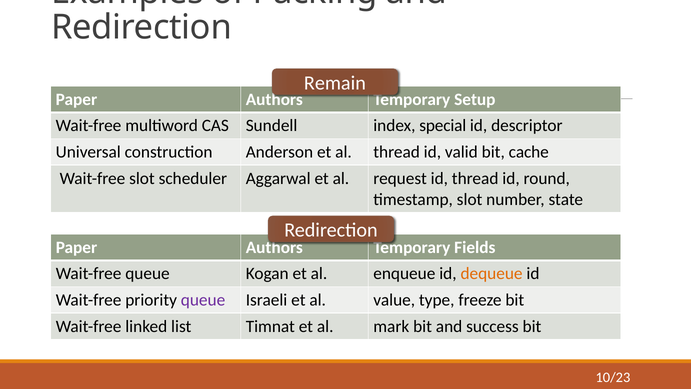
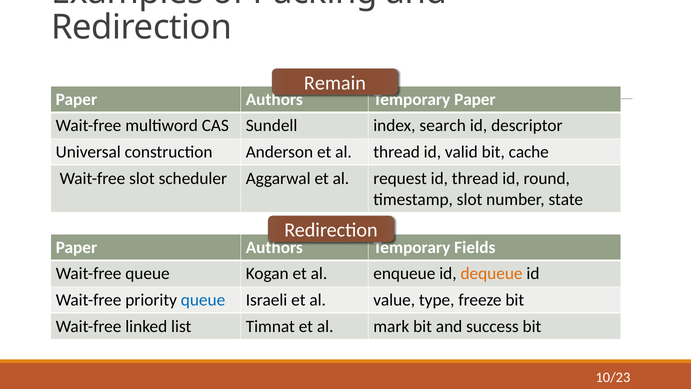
Setup: Setup -> Paper (475, 99)
special: special -> search (443, 126)
queue colour: purple -> blue (203, 300)
